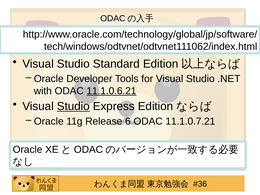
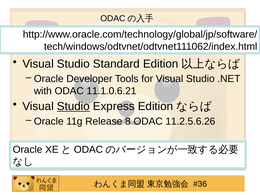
11.1.0.6.21 underline: present -> none (111, 91)
6: 6 -> 8 (128, 121)
11.1.0.7.21: 11.1.0.7.21 -> 11.2.5.6.26 (190, 121)
